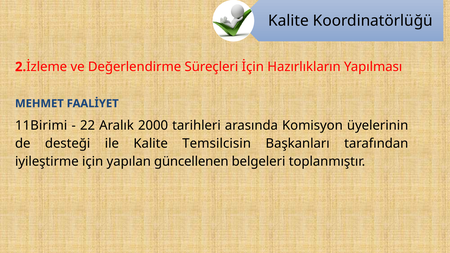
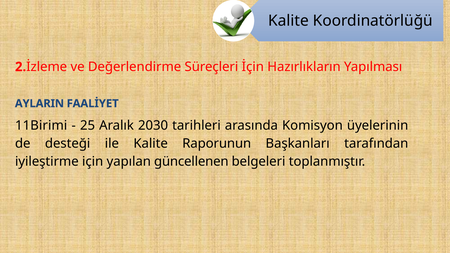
MEHMET: MEHMET -> AYLARIN (39, 104)
22: 22 -> 25 (88, 126)
2000: 2000 -> 2030 (153, 126)
Temsilcisin: Temsilcisin -> Raporunun (217, 144)
